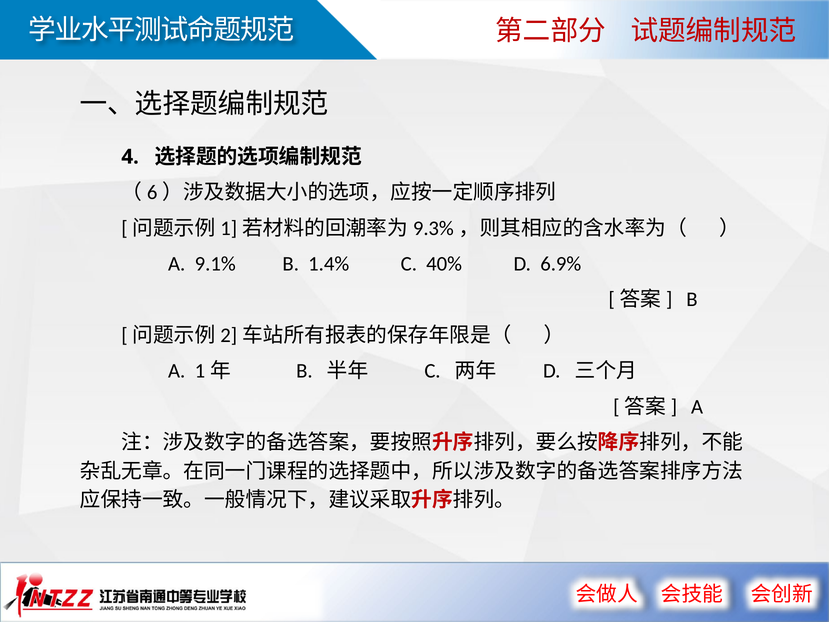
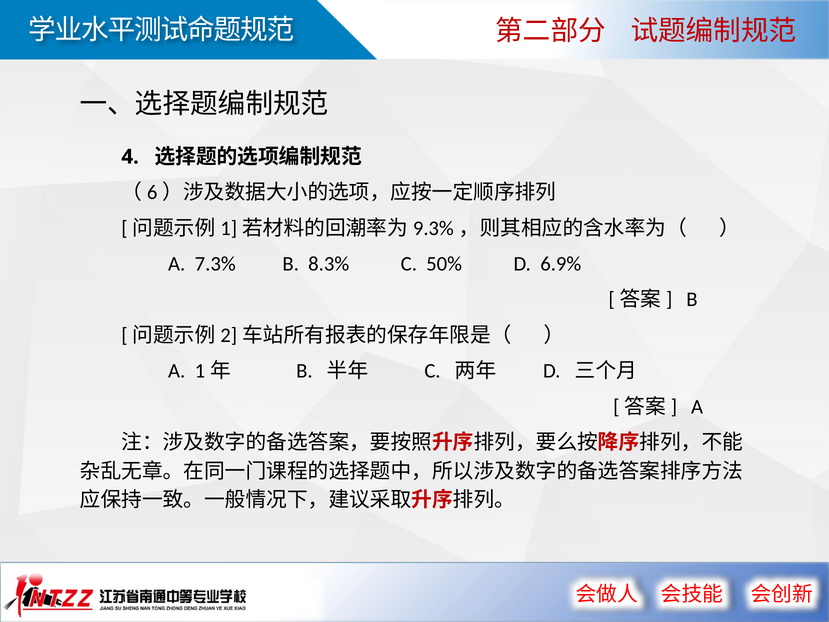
9.1%: 9.1% -> 7.3% (215, 264)
1.4%: 1.4% -> 8.3% (329, 264)
40%: 40% -> 50% (444, 264)
